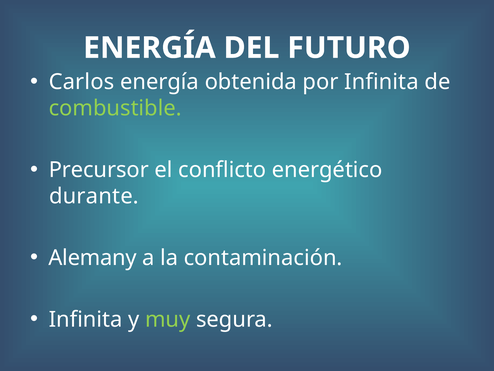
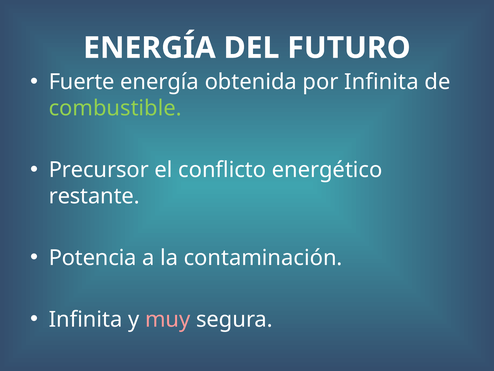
Carlos: Carlos -> Fuerte (82, 82)
durante: durante -> restante (94, 196)
Alemany: Alemany -> Potencia (93, 258)
muy colour: light green -> pink (168, 319)
